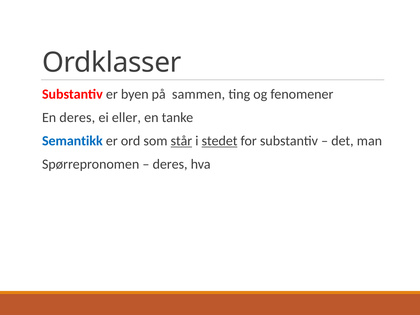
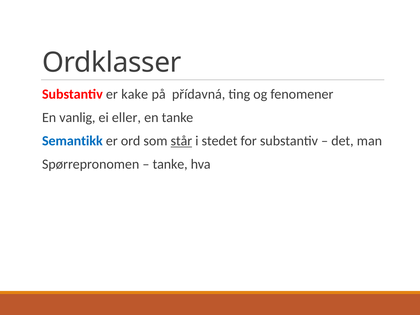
byen: byen -> kake (135, 94)
sammen: sammen -> přídavná (199, 94)
En deres: deres -> vanlig (77, 118)
stedet underline: present -> none (220, 141)
deres: deres -> tanke (170, 164)
